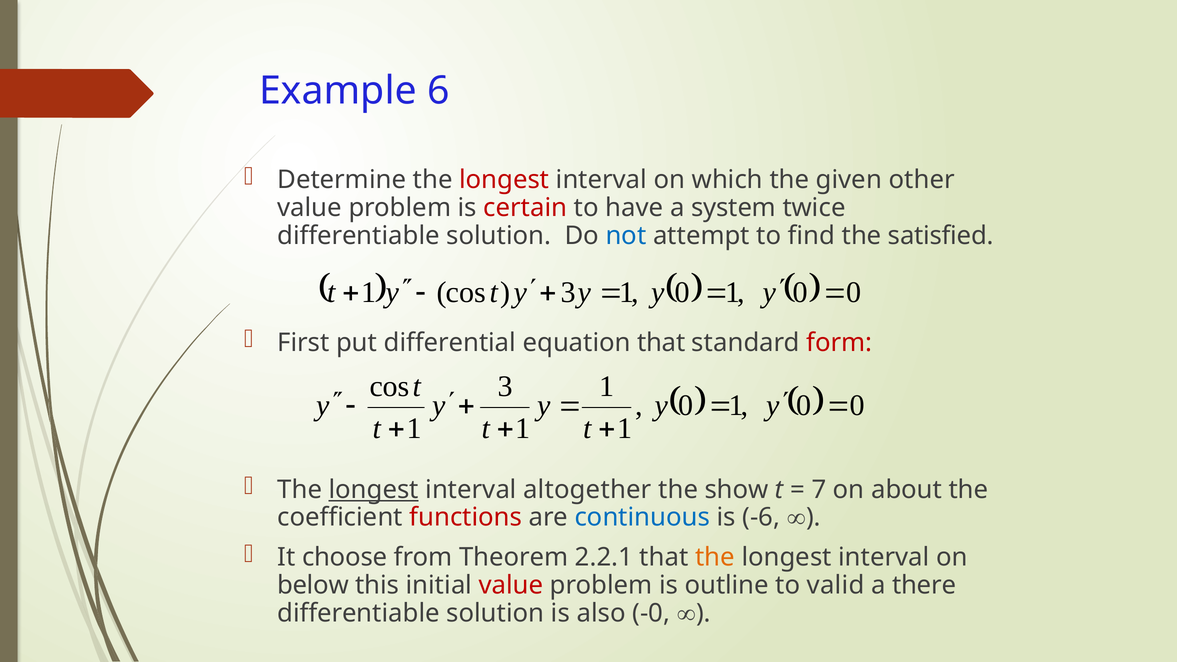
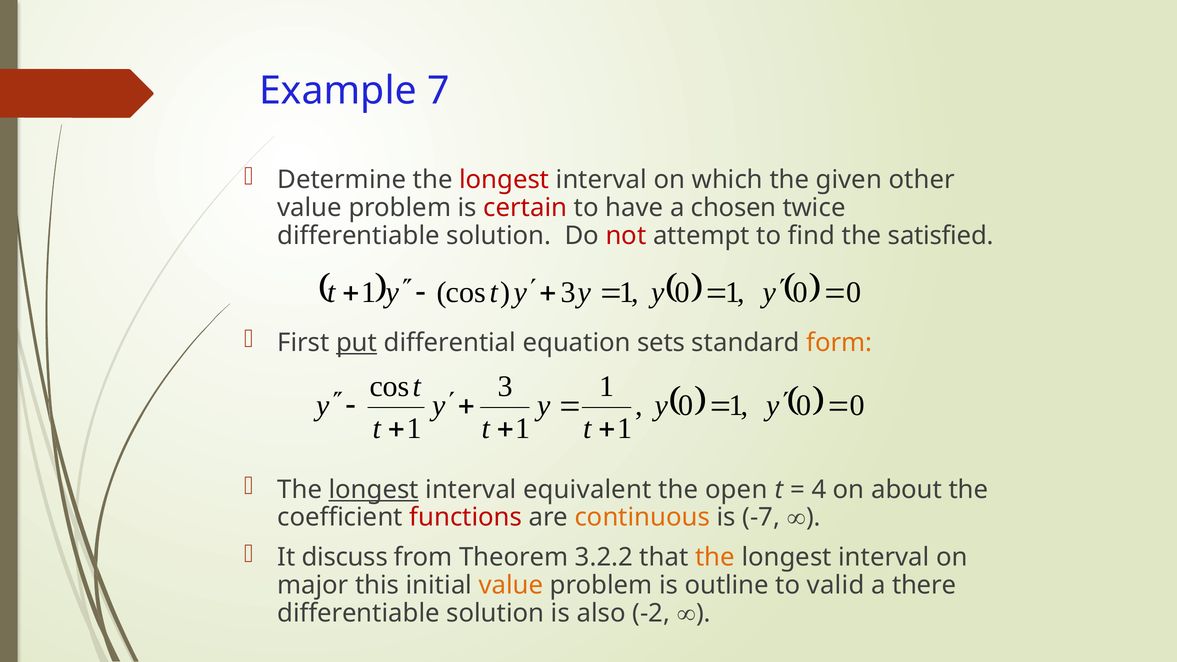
6: 6 -> 7 (438, 91)
system: system -> chosen (734, 208)
not colour: blue -> red (626, 236)
put underline: none -> present (357, 343)
equation that: that -> sets (661, 343)
form colour: red -> orange (839, 343)
altogether: altogether -> equivalent (587, 490)
show: show -> open (736, 490)
7: 7 -> 4 (819, 490)
continuous colour: blue -> orange (642, 517)
-6: -6 -> -7 (761, 517)
choose: choose -> discuss (345, 557)
2.2.1: 2.2.1 -> 3.2.2 (604, 557)
below: below -> major (313, 585)
value colour: red -> orange (511, 585)
-0: -0 -> -2 (651, 613)
